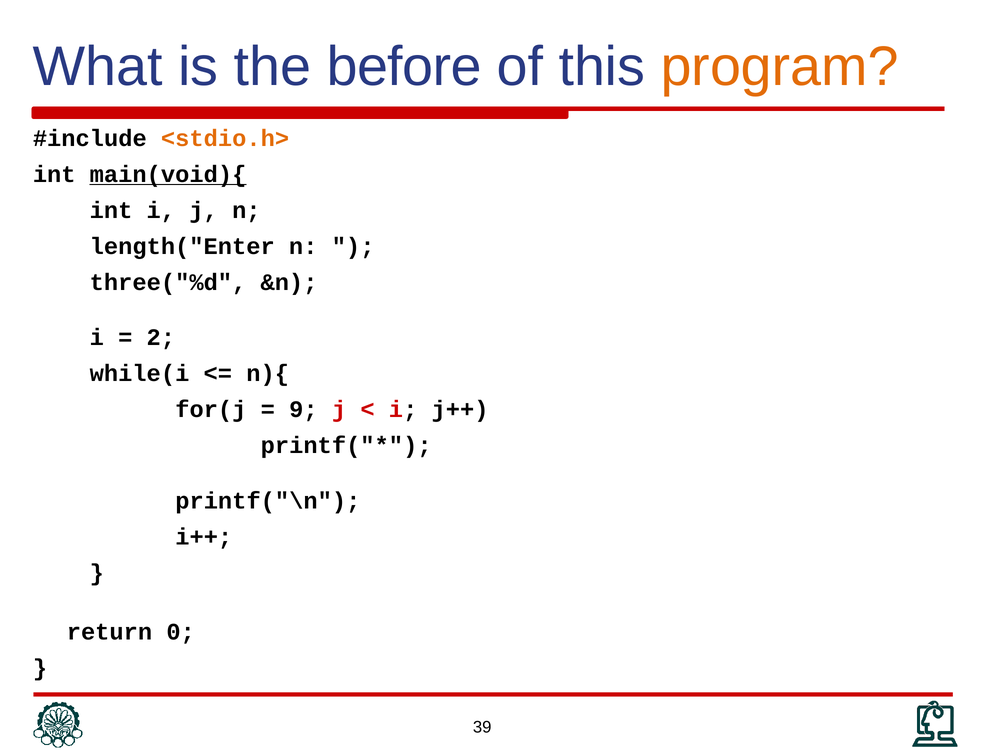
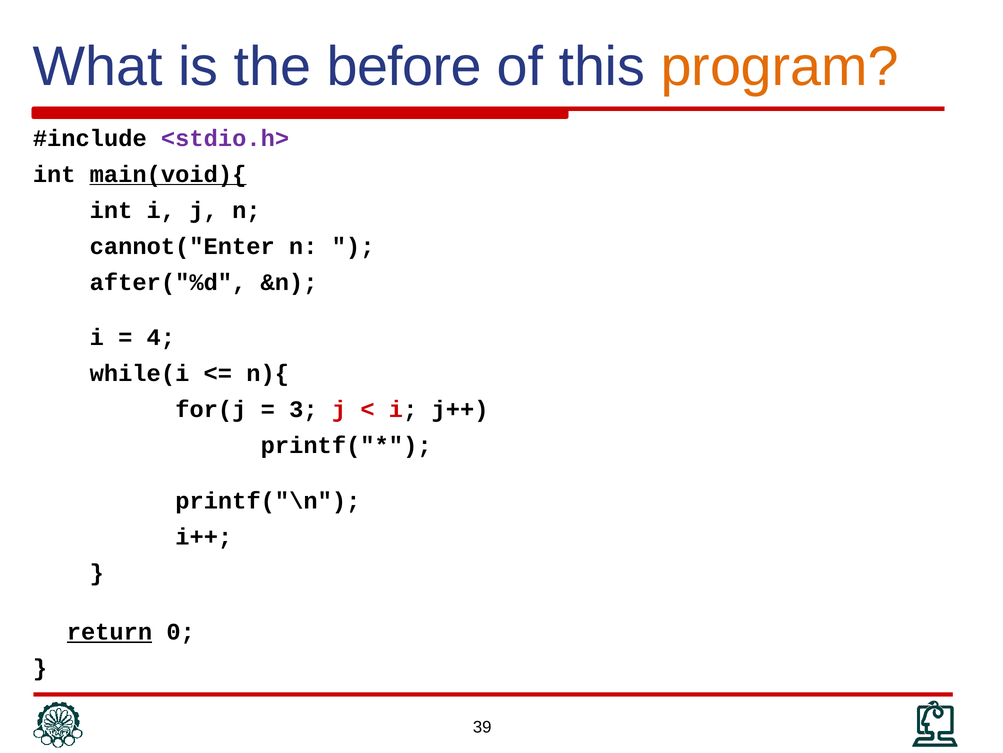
<stdio.h> colour: orange -> purple (225, 138)
length("Enter: length("Enter -> cannot("Enter (182, 246)
three("%d: three("%d -> after("%d (168, 282)
2: 2 -> 4 (161, 337)
9: 9 -> 3 (303, 409)
return underline: none -> present (109, 631)
